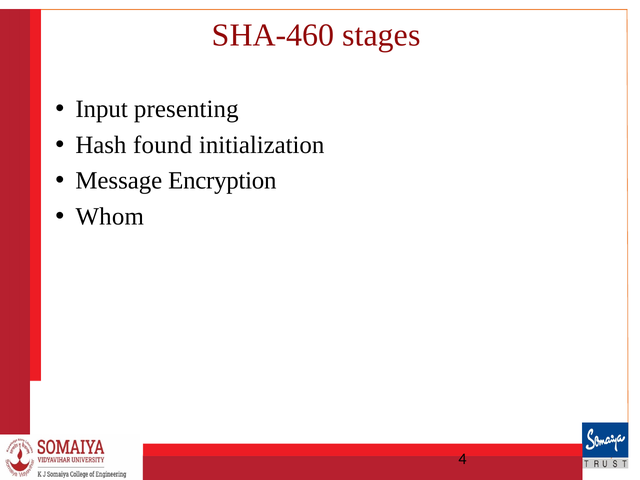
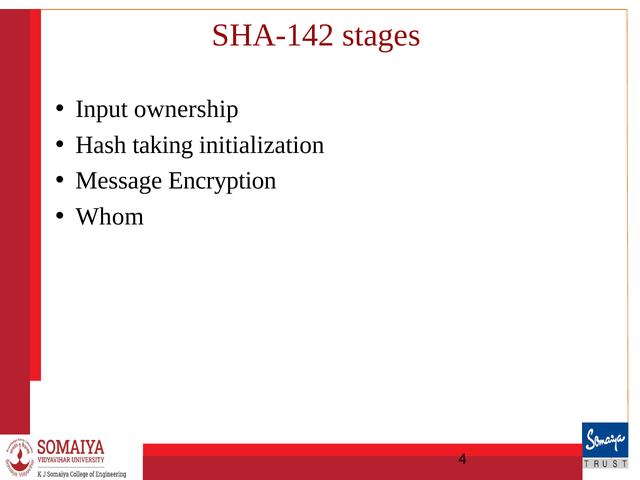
SHA-460: SHA-460 -> SHA-142 (273, 35)
presenting: presenting -> ownership (186, 109)
found: found -> taking (163, 145)
